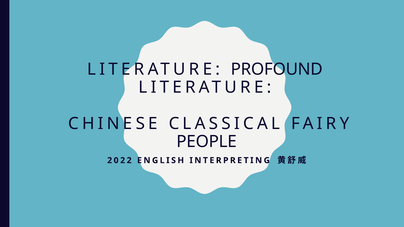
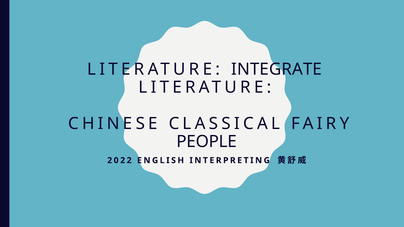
PROFOUND: PROFOUND -> INTEGRATE (277, 69)
